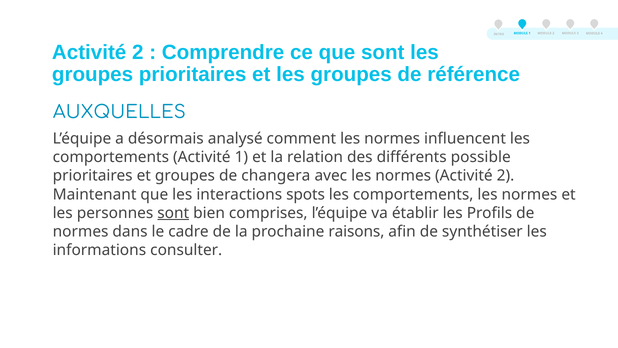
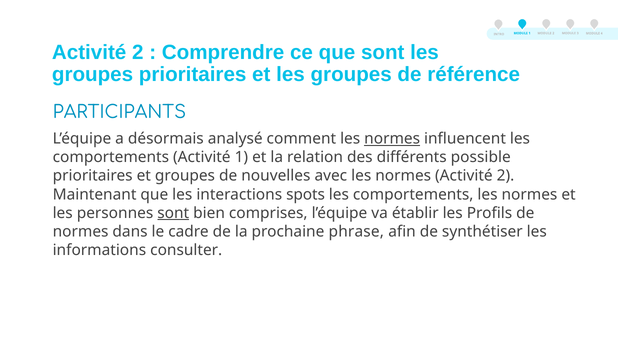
AUXQUELLES: AUXQUELLES -> PARTICIPANTS (119, 112)
normes underline: none -> present (392, 139)
changera: changera -> nouvelles (276, 176)
raisons: raisons -> phrase (356, 231)
